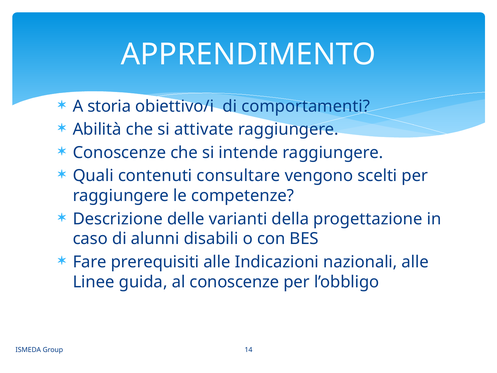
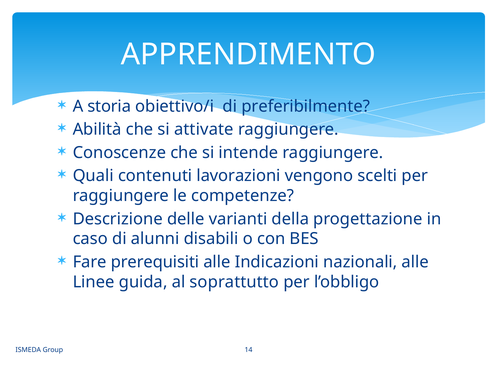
comportamenti: comportamenti -> preferibilmente (306, 106)
consultare: consultare -> lavorazioni (239, 176)
al conoscenze: conoscenze -> soprattutto (234, 282)
